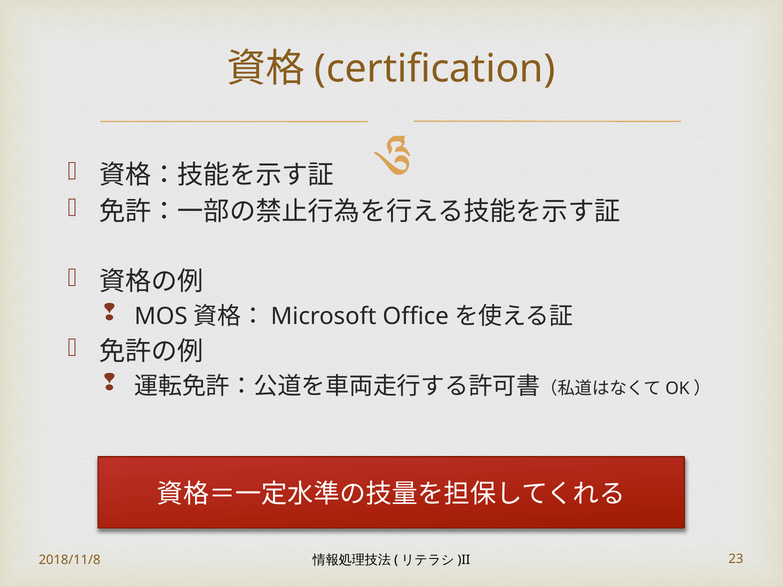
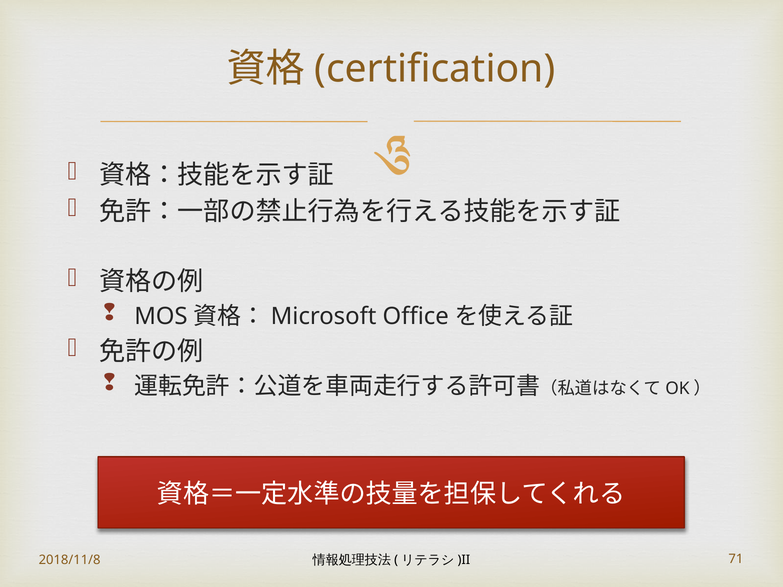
23: 23 -> 71 (736, 559)
